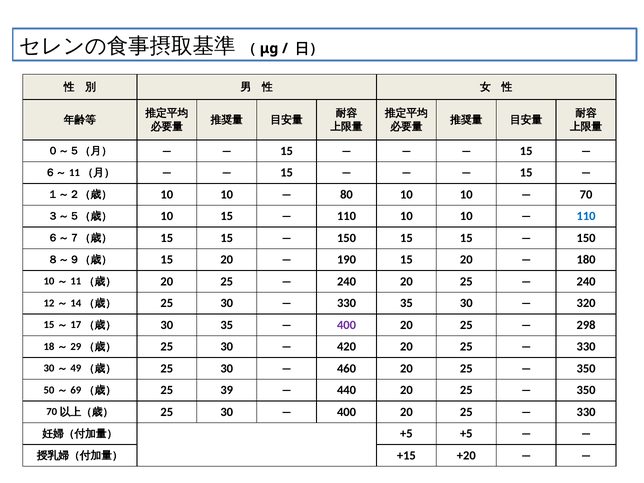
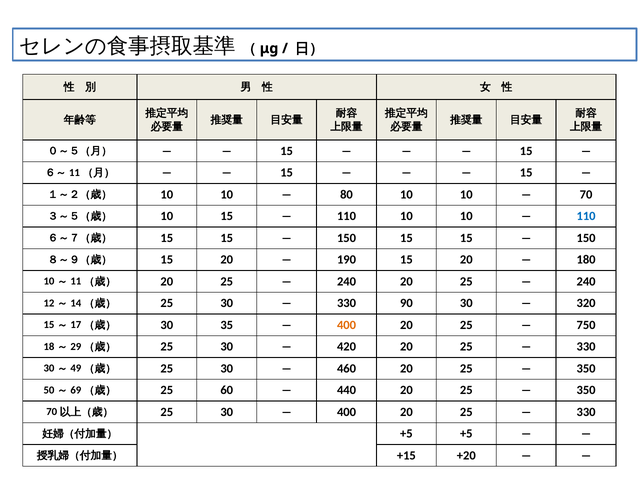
330 35: 35 -> 90 (406, 303)
400 colour: purple -> orange (347, 325)
298: 298 -> 750 (586, 325)
39: 39 -> 60 (227, 390)
